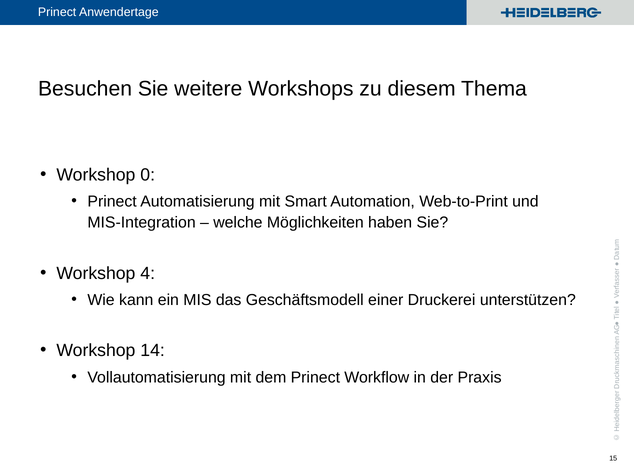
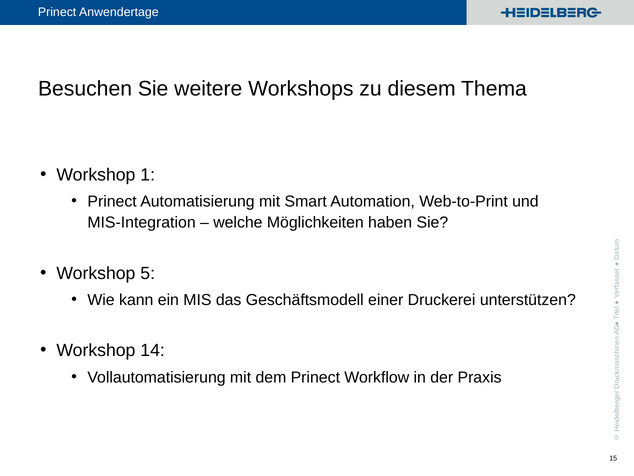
0: 0 -> 1 (148, 175)
4: 4 -> 5 (148, 273)
